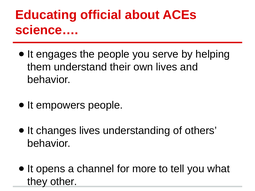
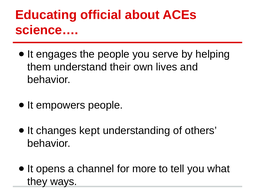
changes lives: lives -> kept (90, 131)
other: other -> ways (64, 182)
